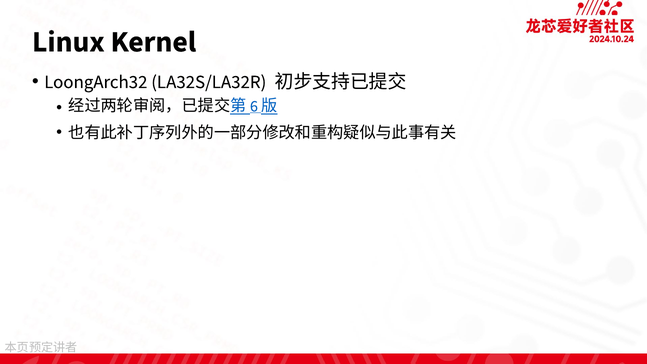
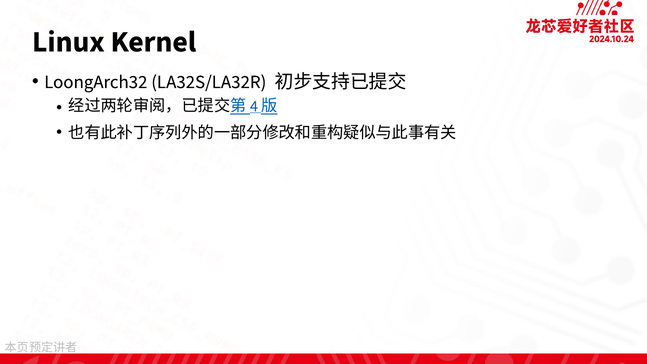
6: 6 -> 4 (254, 106)
